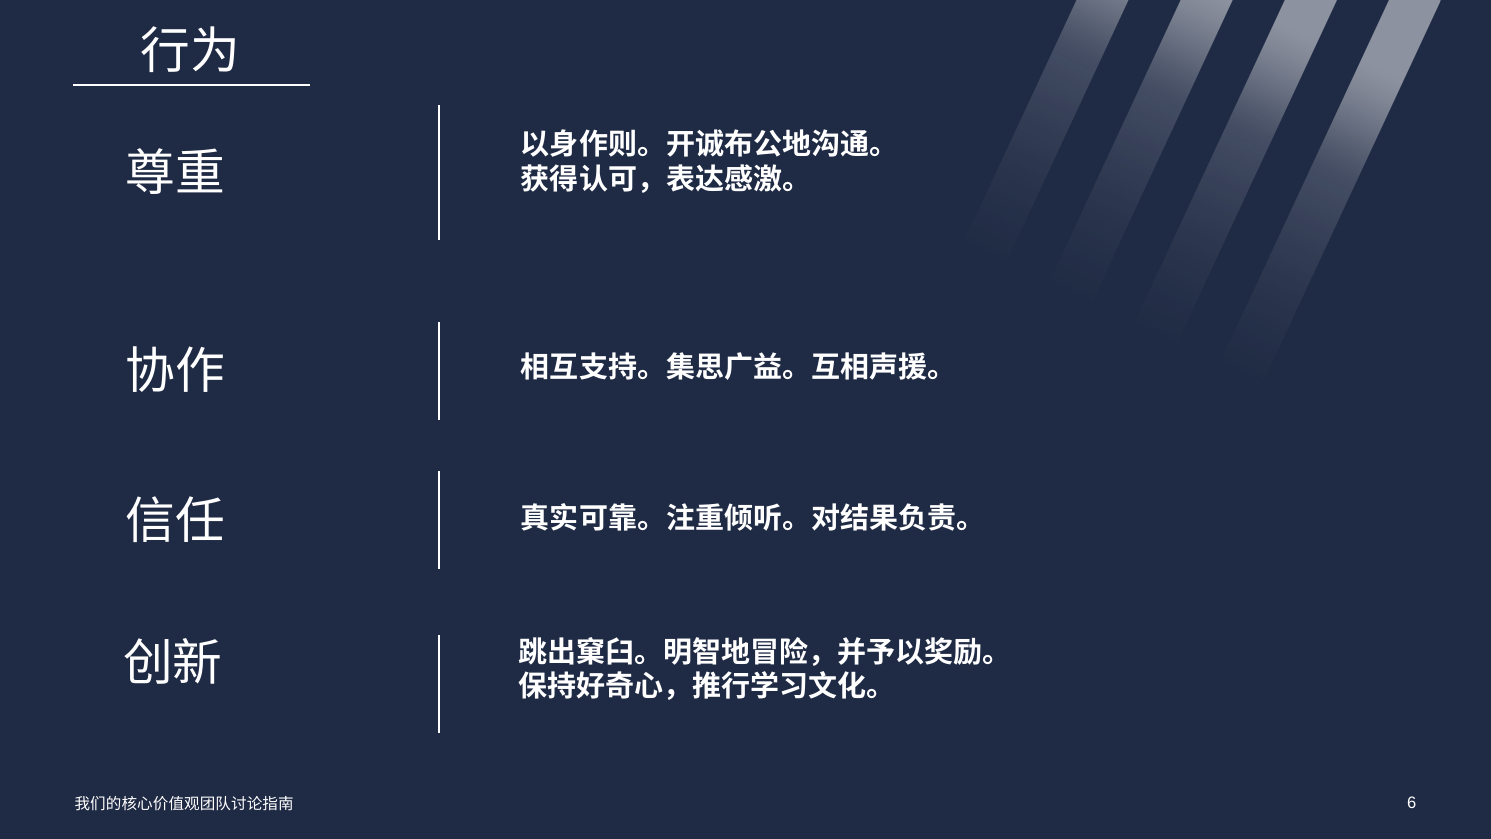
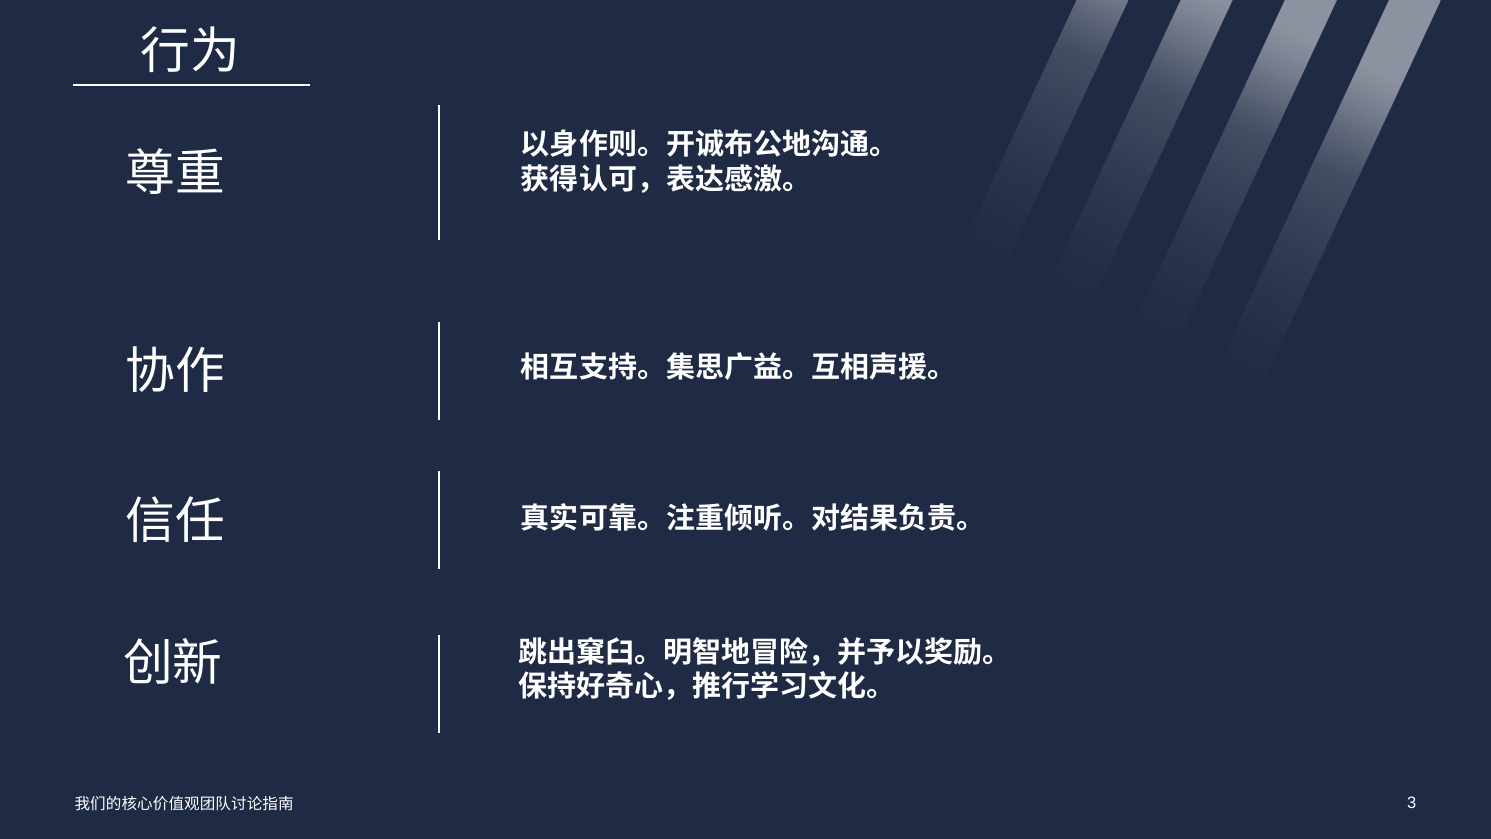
6: 6 -> 3 (1412, 803)
